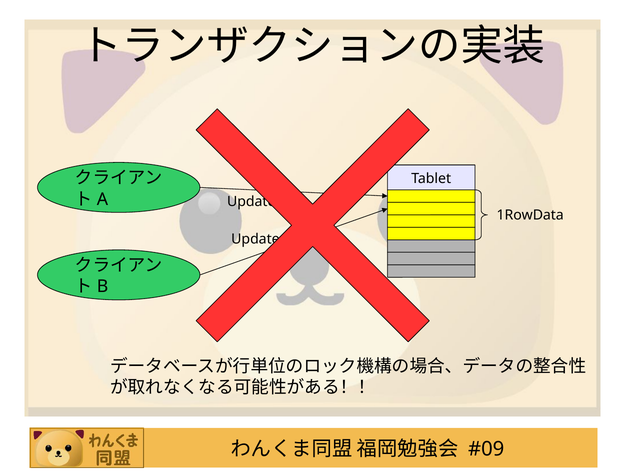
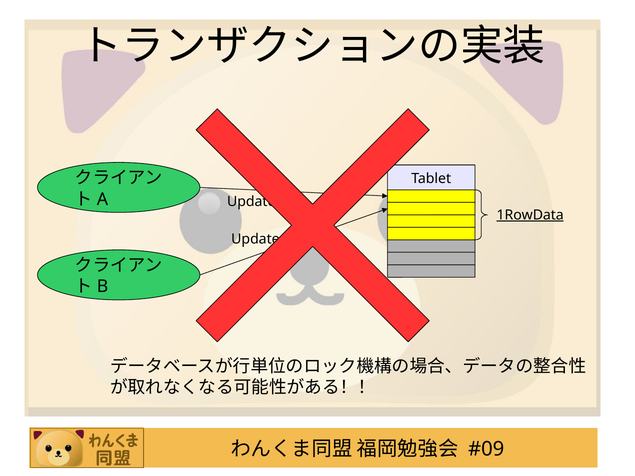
1RowData underline: none -> present (530, 215)
